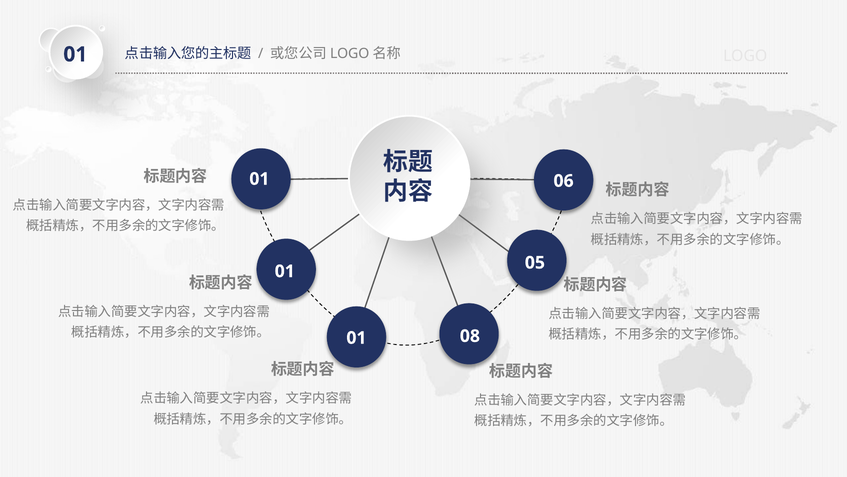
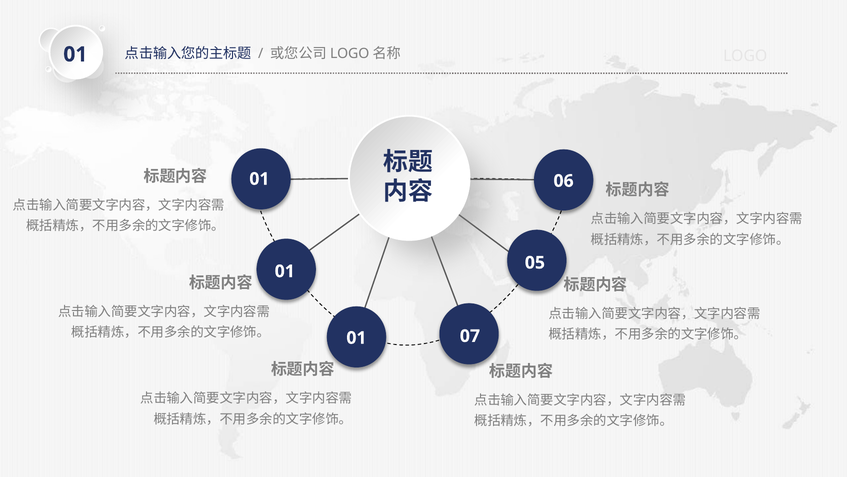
08: 08 -> 07 (470, 336)
